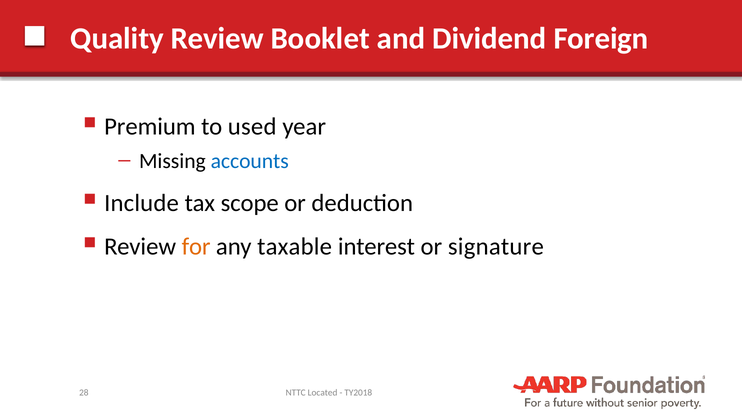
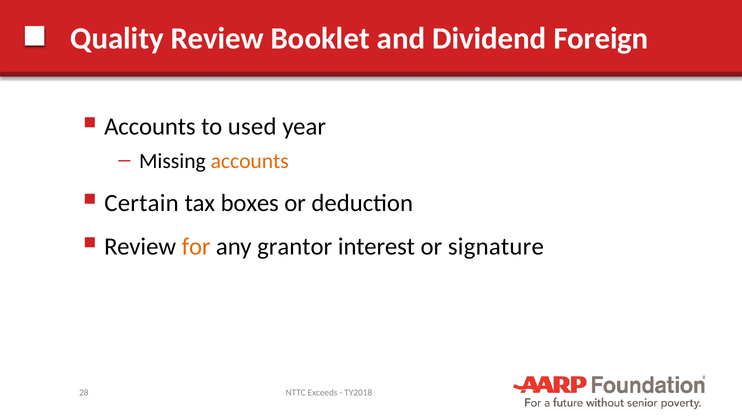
Premium: Premium -> Accounts (150, 127)
accounts colour: blue -> orange (250, 161)
Include: Include -> Certain (142, 203)
scope: scope -> boxes (250, 203)
taxable: taxable -> grantor (295, 247)
Located: Located -> Exceeds (323, 393)
